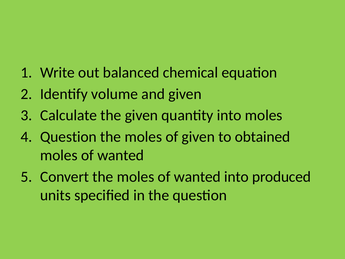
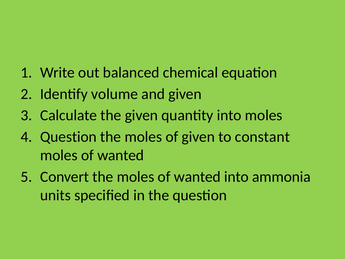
obtained: obtained -> constant (262, 137)
produced: produced -> ammonia (281, 177)
